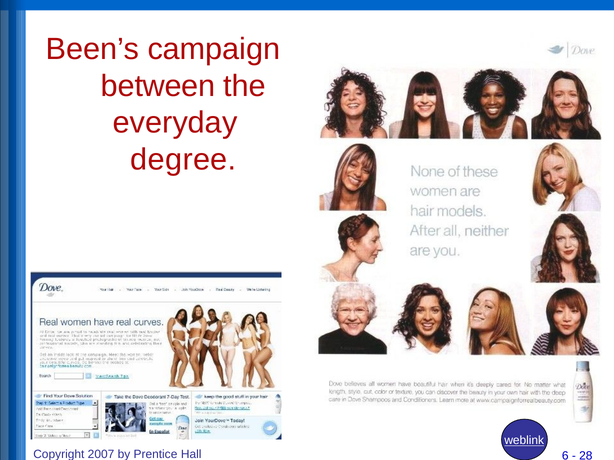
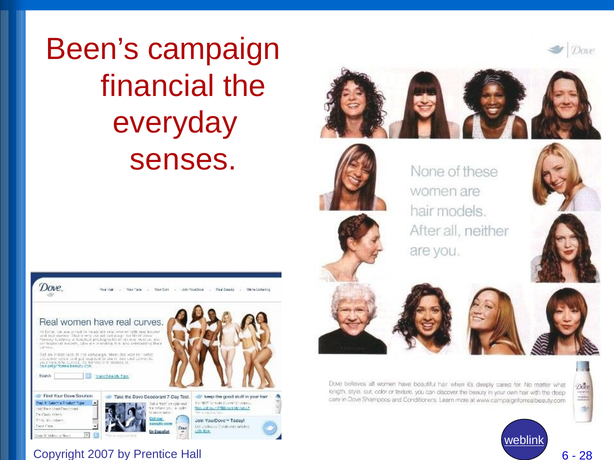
between: between -> financial (158, 86)
degree: degree -> senses (183, 160)
